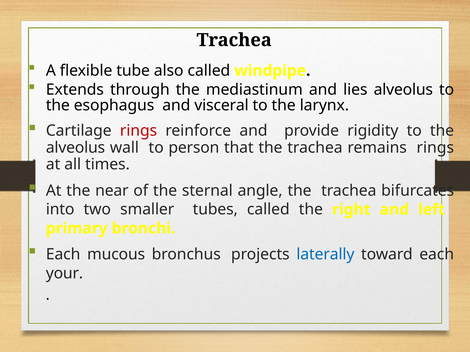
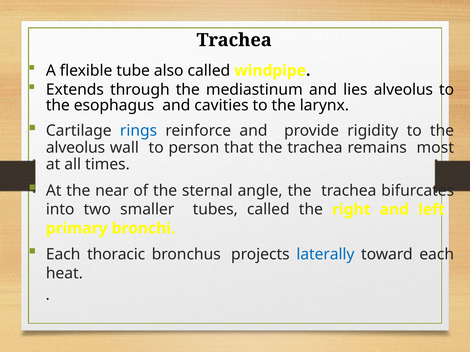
visceral: visceral -> cavities (221, 105)
rings colour: red -> blue (139, 131)
remains rings: rings -> most (435, 148)
mucous: mucous -> thoracic (116, 255)
your: your -> heat (64, 274)
